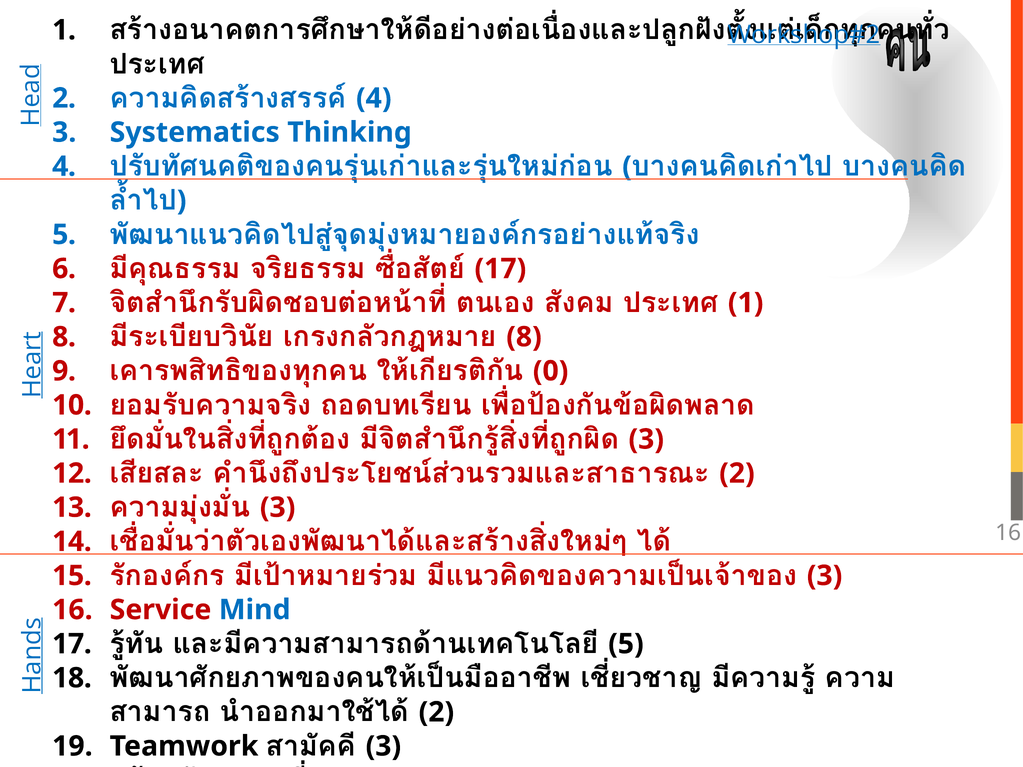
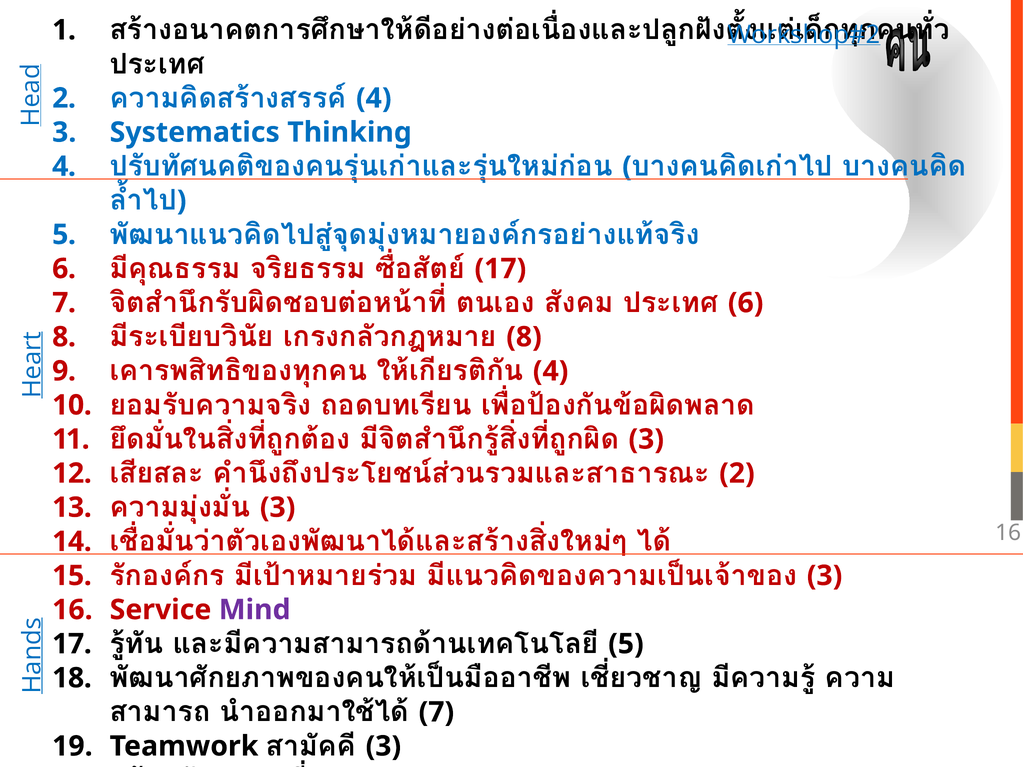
1: 1 -> 6 (746, 303)
0: 0 -> 4 (551, 371)
Mind colour: blue -> purple (255, 610)
2: 2 -> 7 (436, 712)
